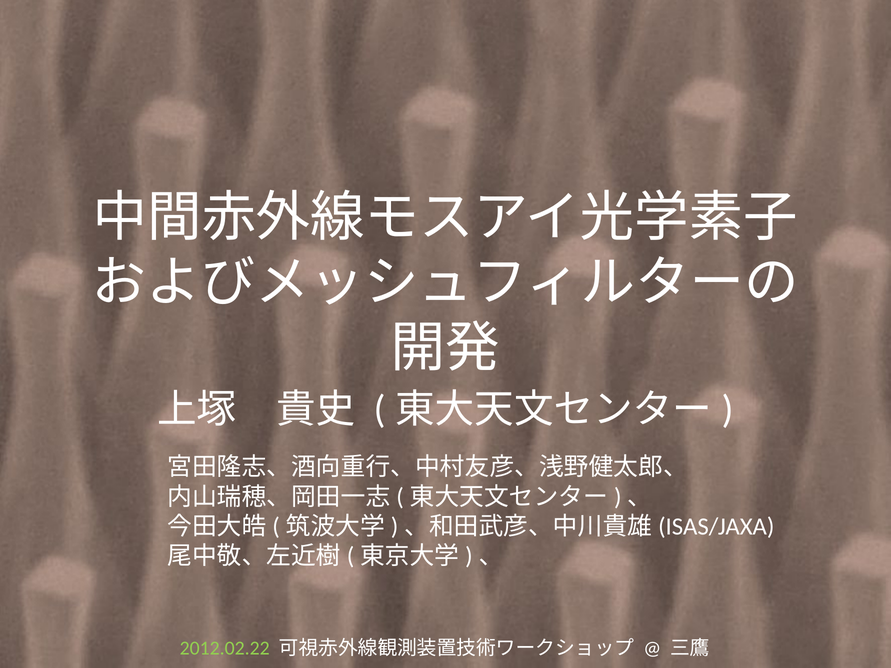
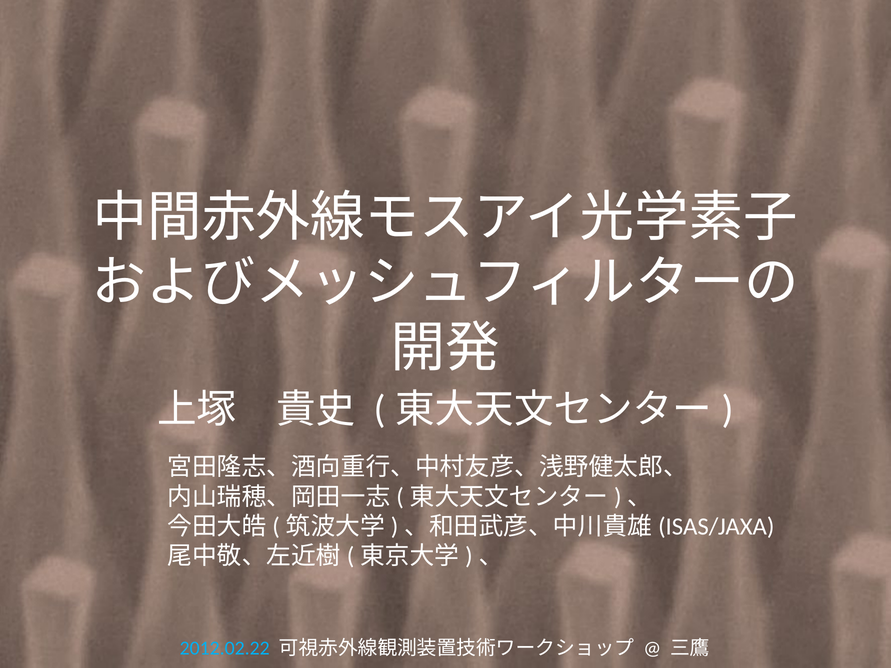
2012.02.22 colour: light green -> light blue (225, 649)
